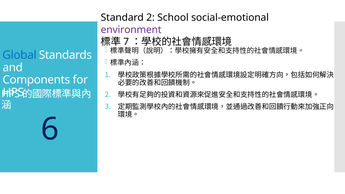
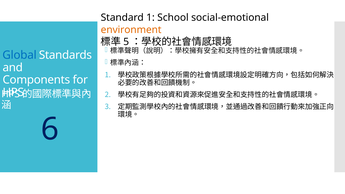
Standard 2: 2 -> 1 (150, 18)
environment colour: purple -> orange (131, 30)
7: 7 -> 5 (126, 42)
